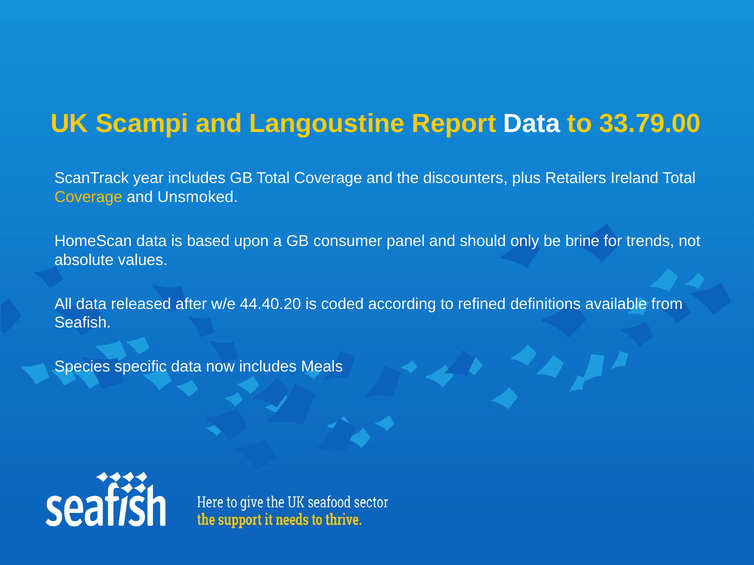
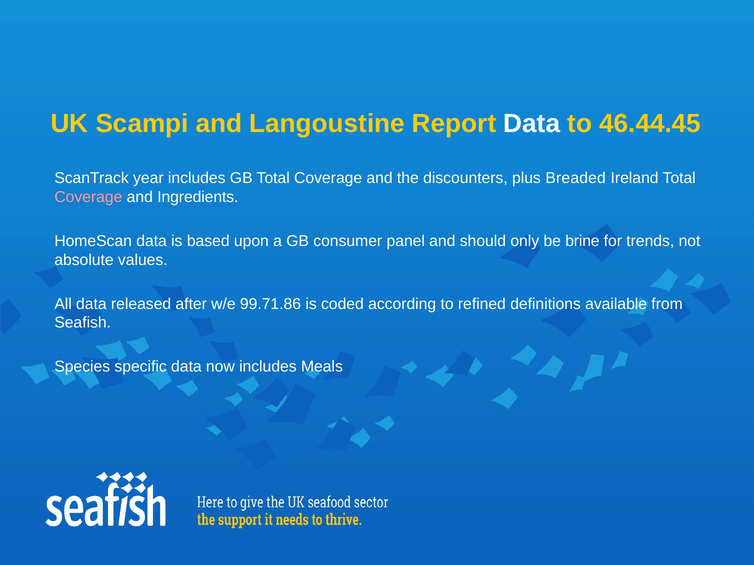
33.79.00: 33.79.00 -> 46.44.45 (650, 124)
Retailers: Retailers -> Breaded (576, 178)
Coverage colour: yellow -> pink (88, 197)
Unsmoked: Unsmoked -> Ingredients (198, 197)
44.40.20: 44.40.20 -> 99.71.86 (270, 304)
